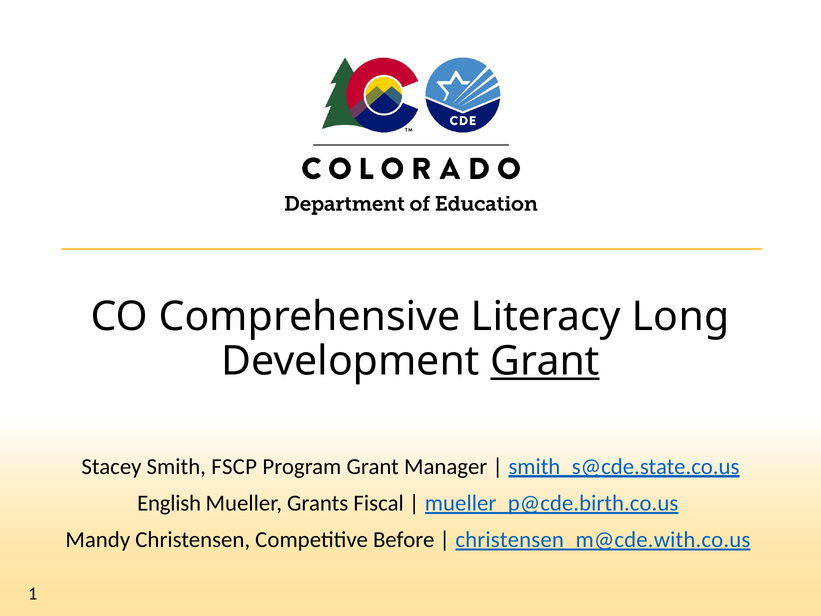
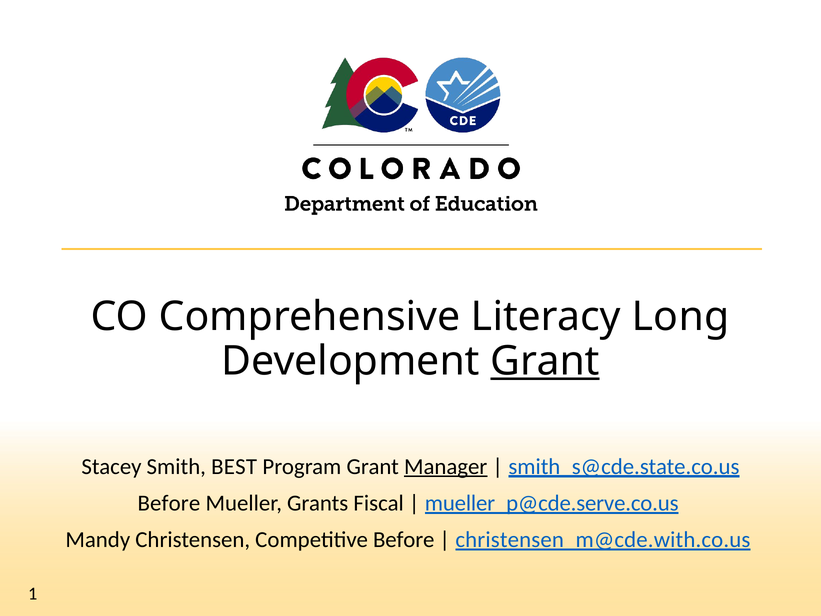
FSCP: FSCP -> BEST (234, 466)
Manager underline: none -> present (446, 466)
English: English -> Before (169, 503)
mueller_p@cde.birth.co.us: mueller_p@cde.birth.co.us -> mueller_p@cde.serve.co.us (552, 503)
